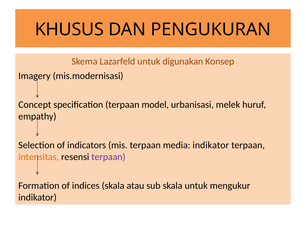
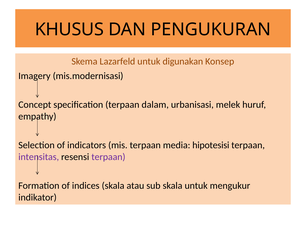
model: model -> dalam (155, 105)
media indikator: indikator -> hipotesisi (211, 146)
intensitas colour: orange -> purple (39, 157)
